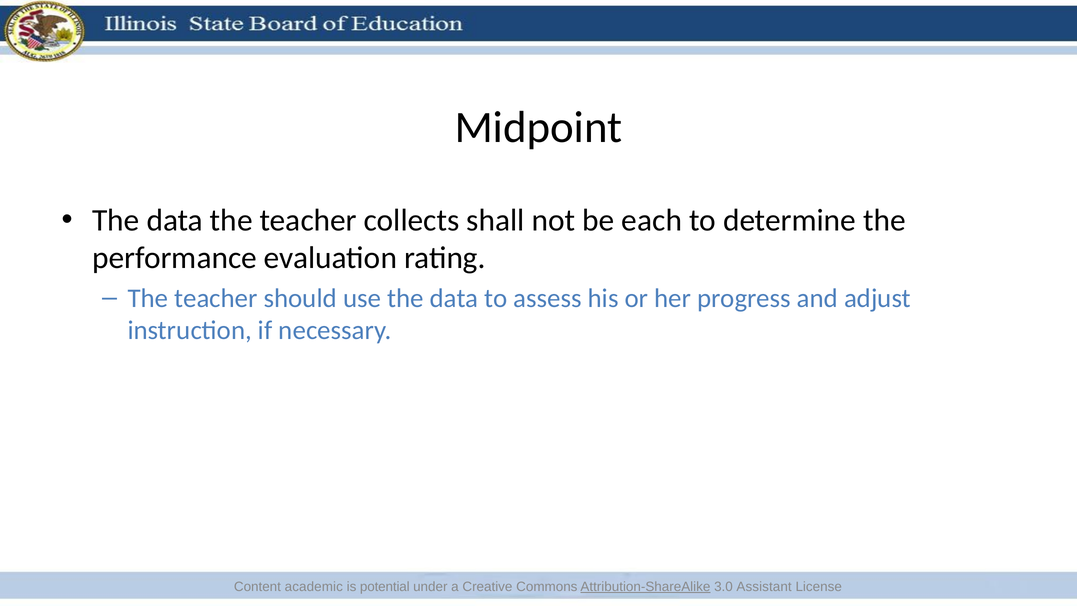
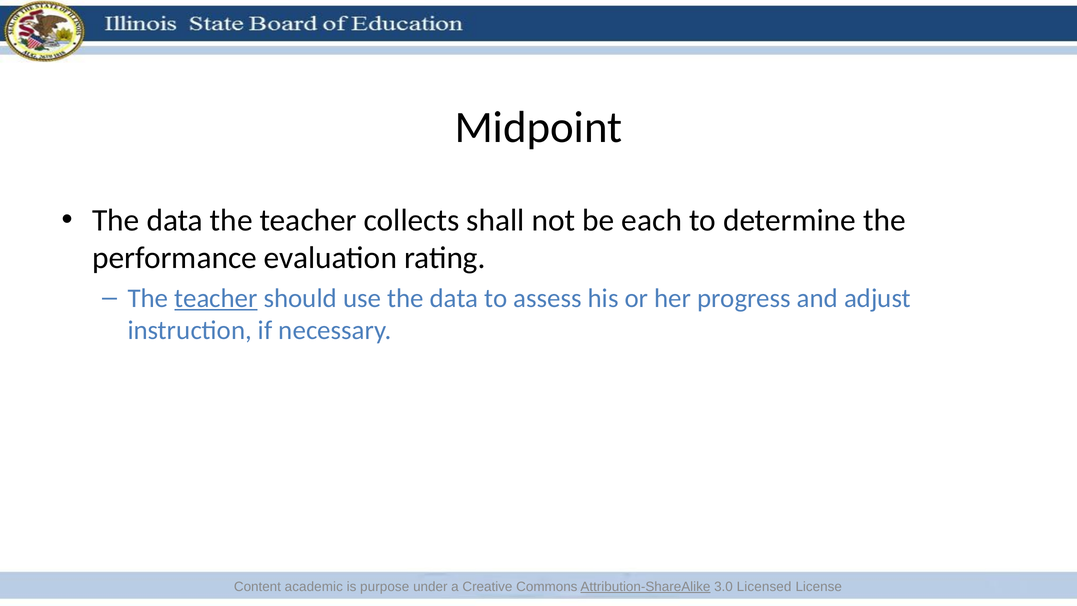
teacher underline: none -> present (216, 298)
potential: potential -> purpose (385, 587)
Assistant: Assistant -> Licensed (764, 587)
